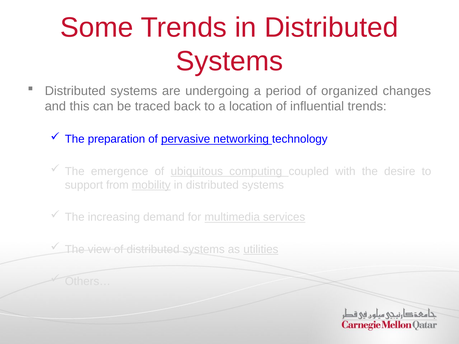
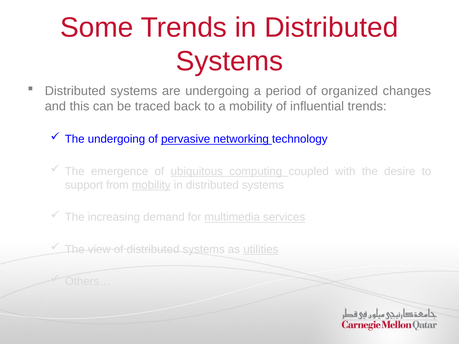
a location: location -> mobility (251, 106)
The preparation: preparation -> undergoing (116, 139)
